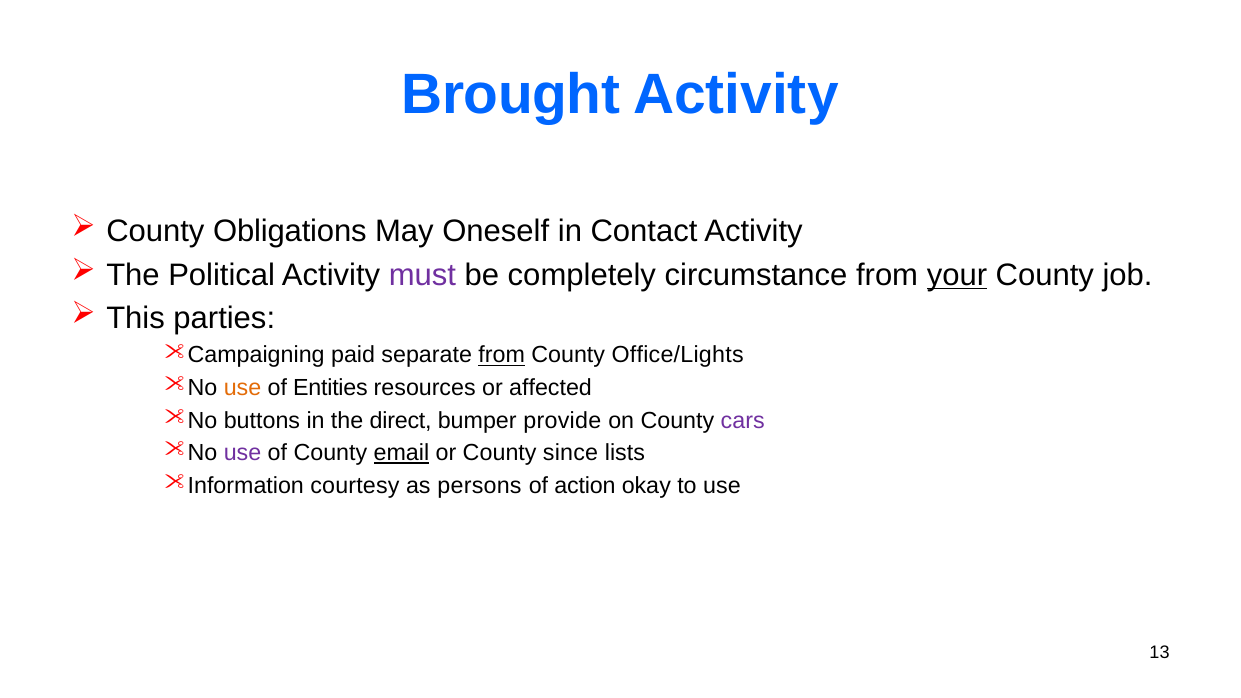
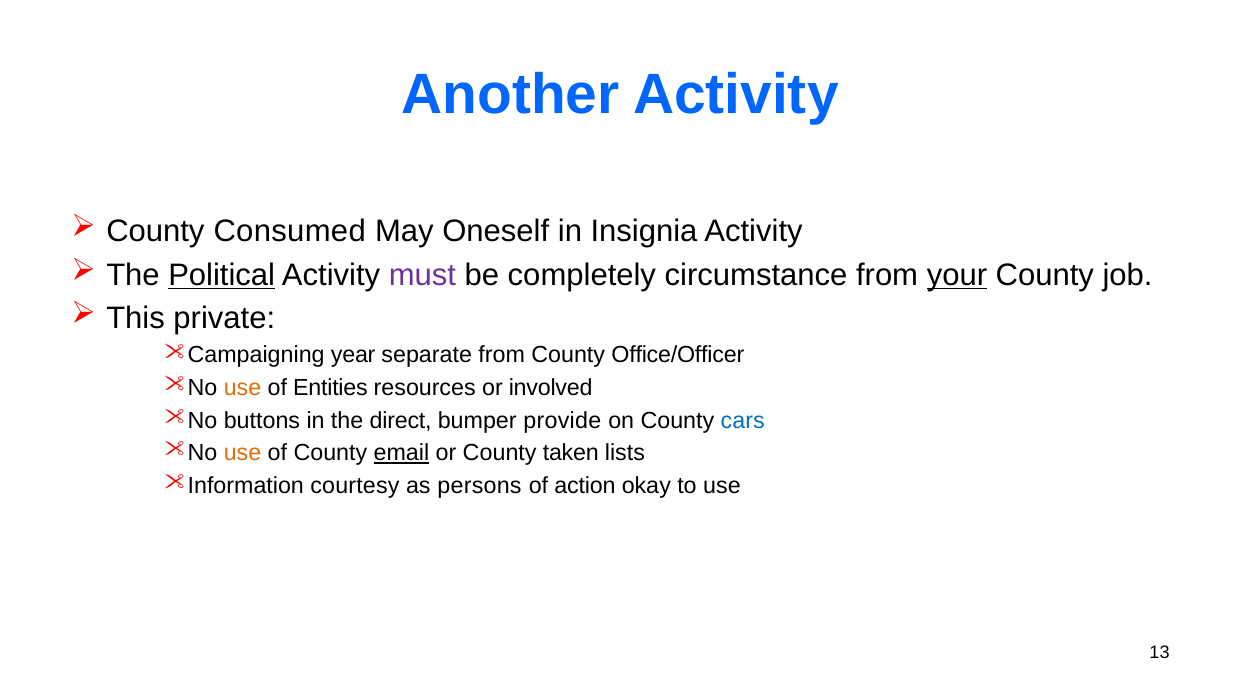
Brought: Brought -> Another (511, 95)
Obligations: Obligations -> Consumed (290, 232)
Contact: Contact -> Insignia (644, 232)
Political underline: none -> present (222, 275)
parties: parties -> private (224, 319)
paid: paid -> year (353, 355)
from underline: present -> none (502, 355)
Office/Lights: Office/Lights -> Office/Officer (678, 355)
affected: affected -> involved (551, 388)
cars colour: purple -> blue (743, 420)
use colour: purple -> orange (243, 453)
since: since -> taken (571, 453)
